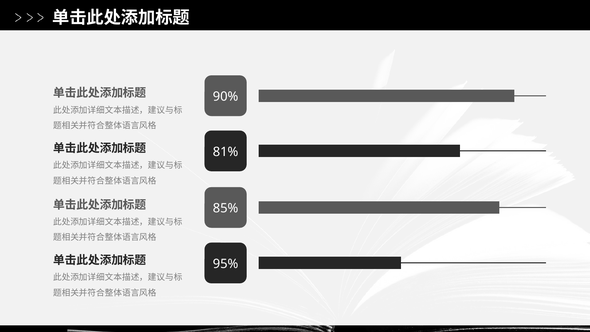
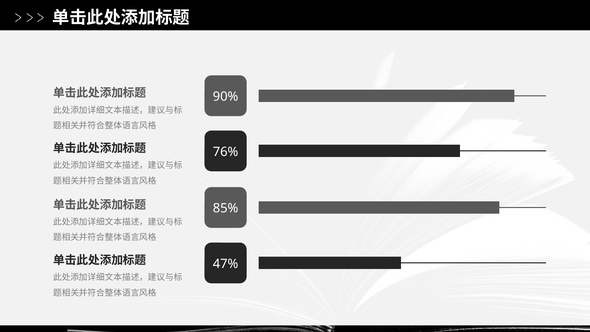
81%: 81% -> 76% (226, 152)
95%: 95% -> 47% (226, 264)
